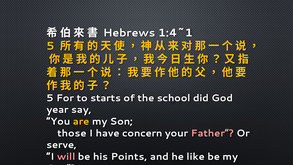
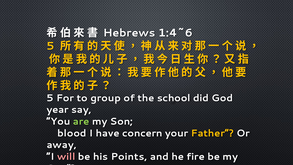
1:4~1: 1:4~1 -> 1:4~6 (175, 33)
starts: starts -> group (106, 98)
are colour: yellow -> light green (81, 121)
those: those -> blood (72, 133)
Father colour: pink -> yellow (212, 133)
serve: serve -> away (62, 145)
like: like -> fire (196, 157)
